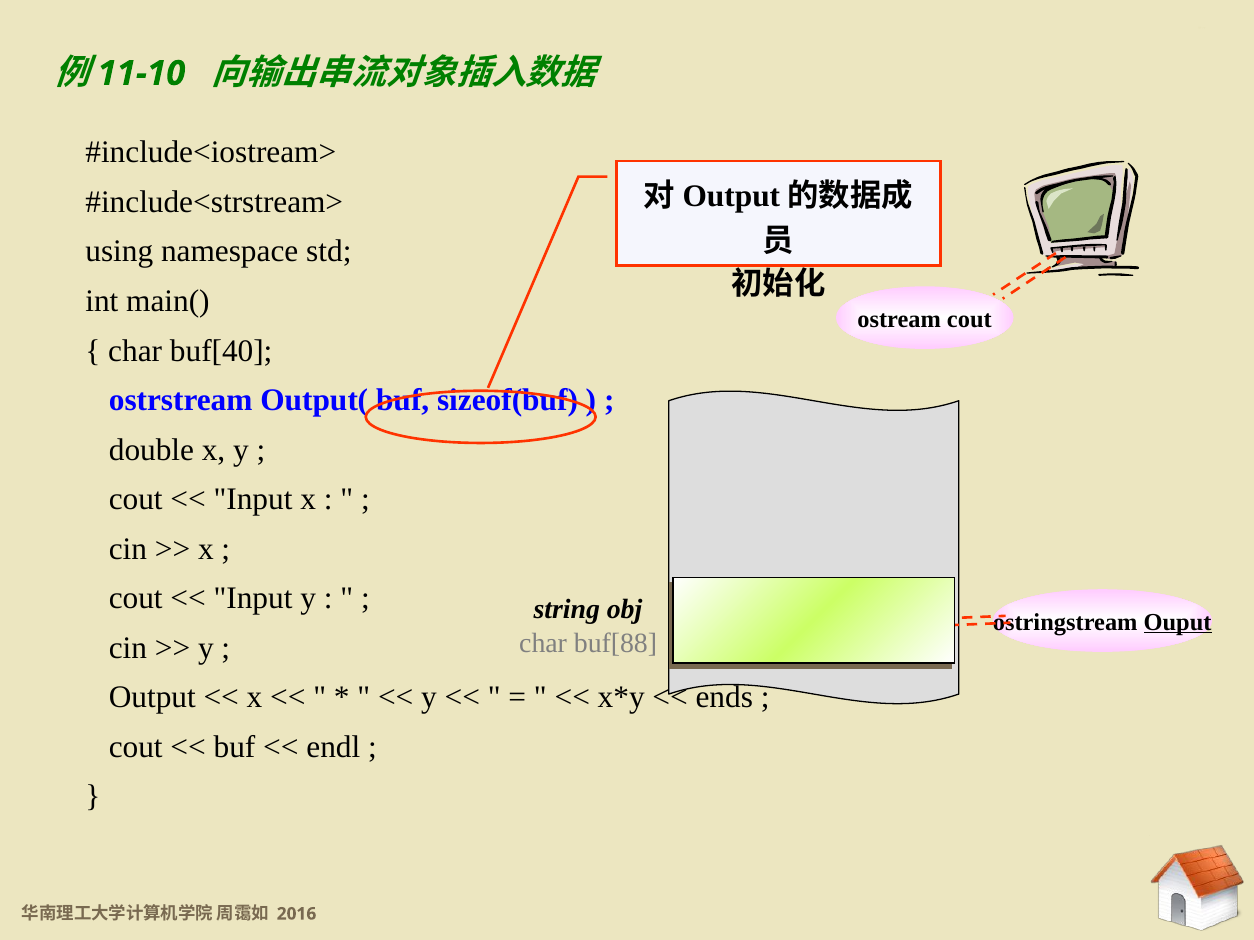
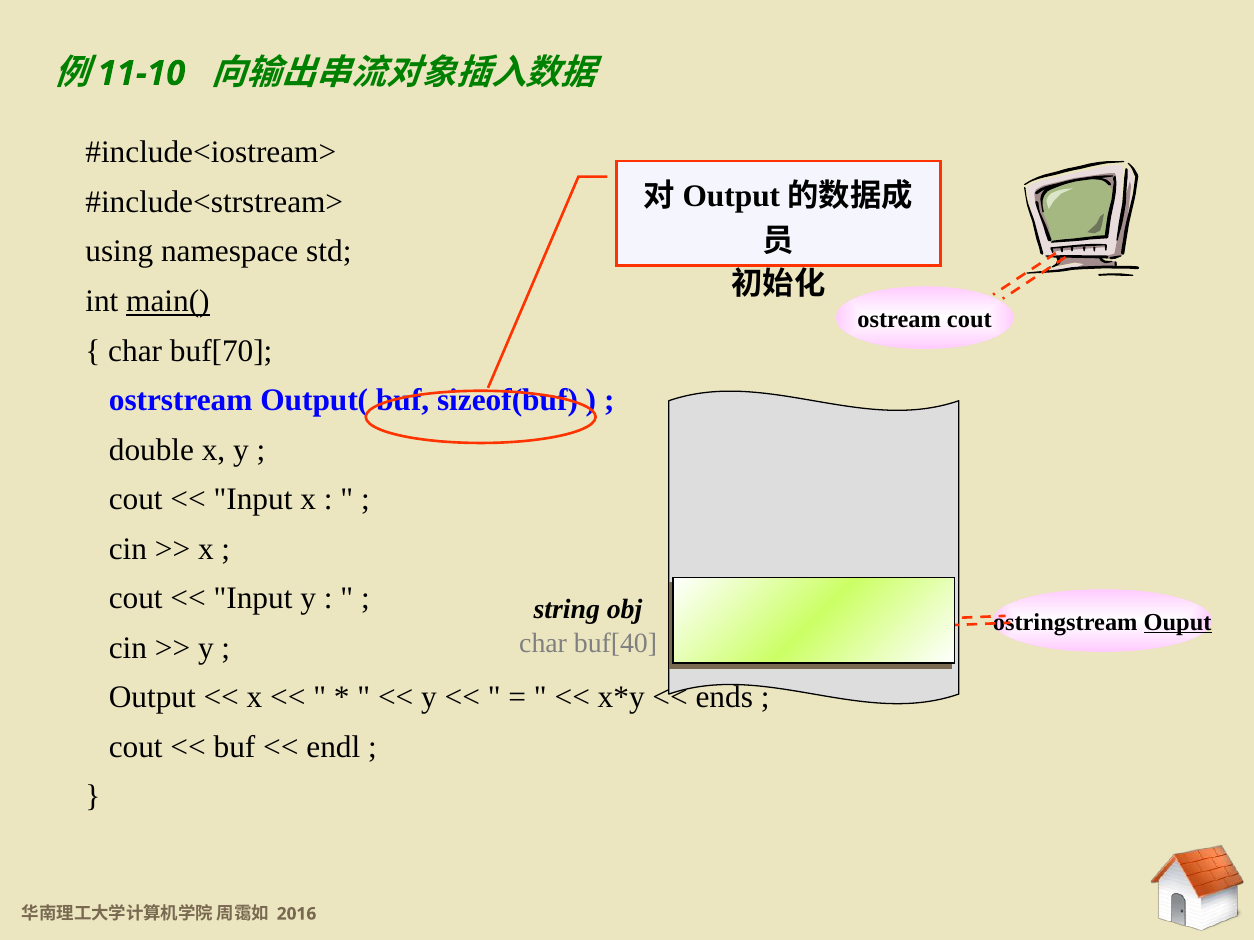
main( underline: none -> present (168, 301)
buf[40: buf[40 -> buf[70 (221, 351)
buf[88: buf[88 -> buf[40 (616, 643)
